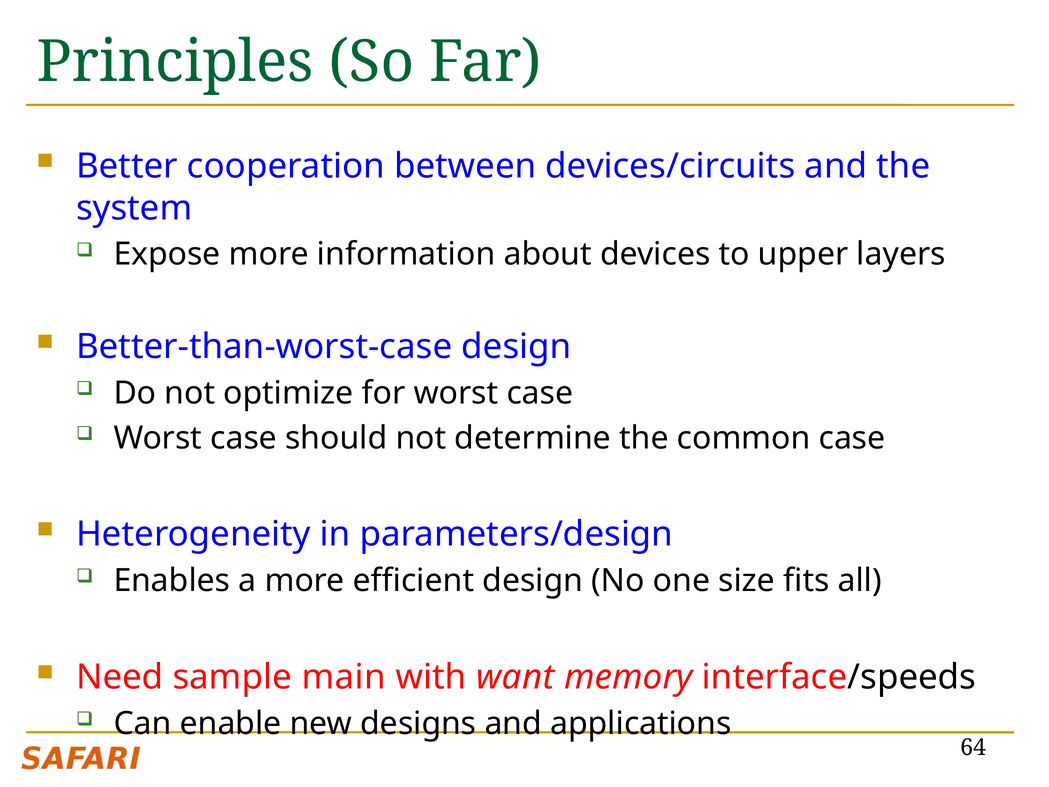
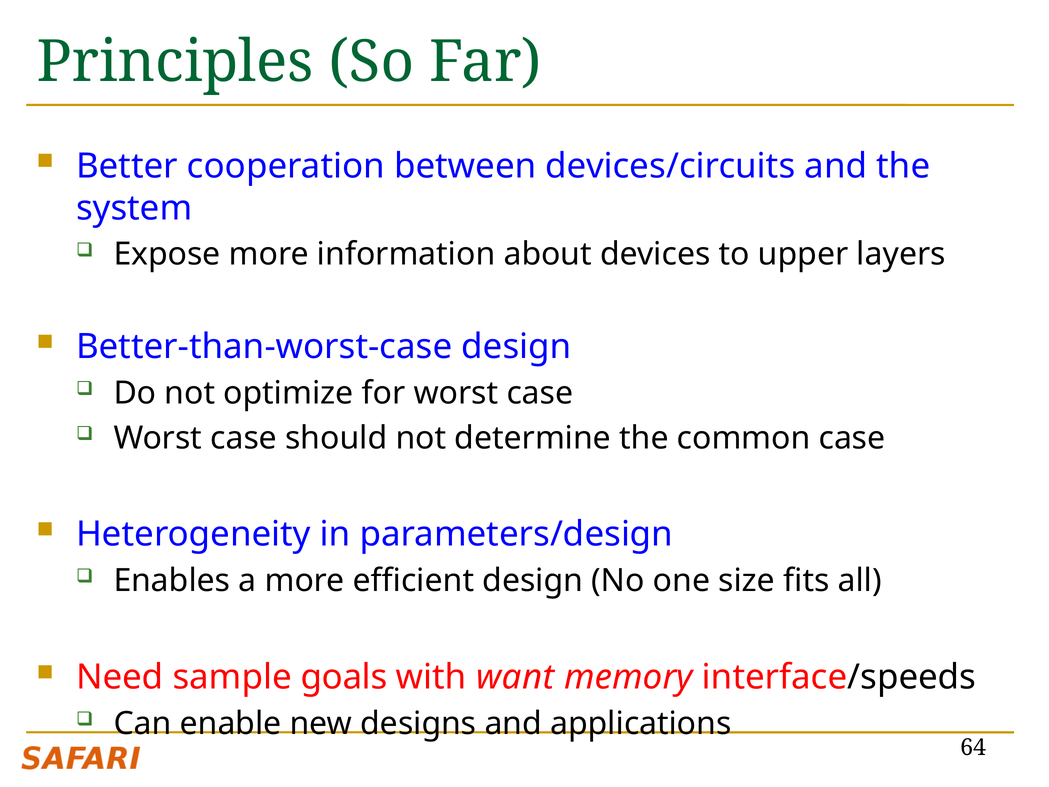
main: main -> goals (344, 677)
